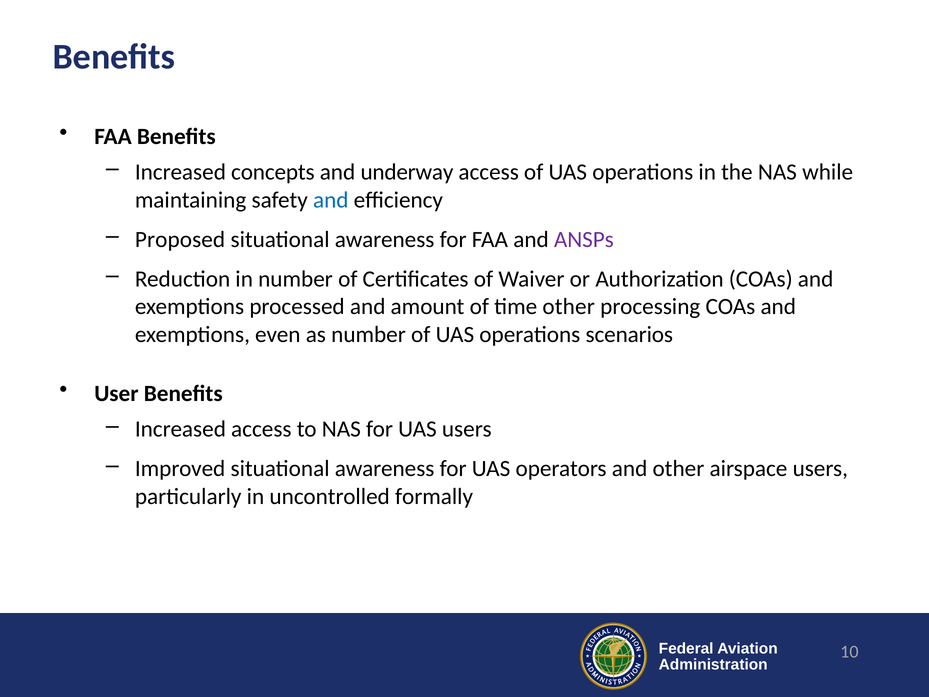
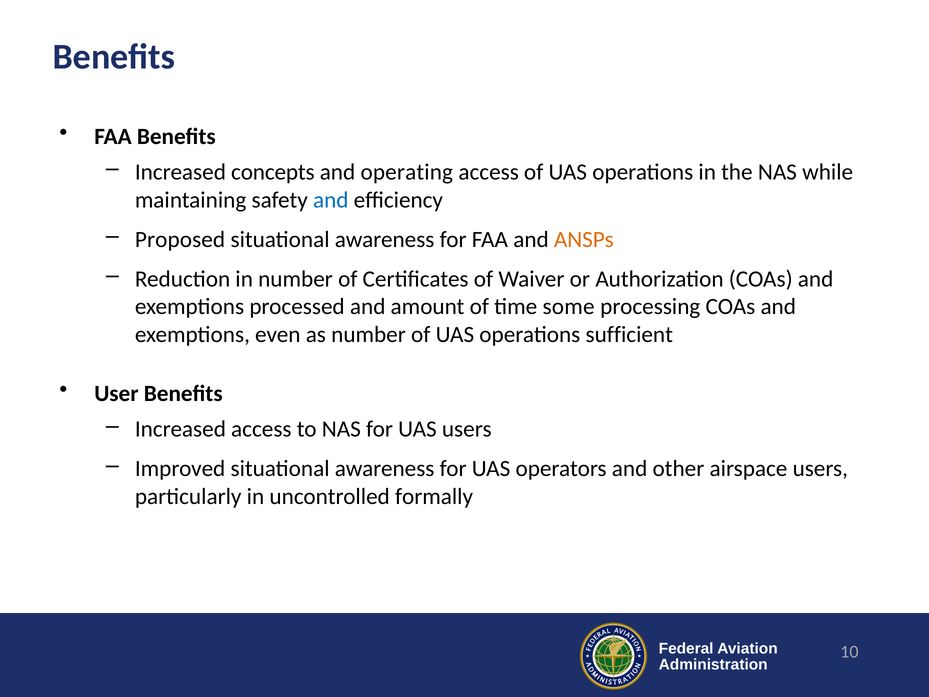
underway: underway -> operating (407, 172)
ANSPs colour: purple -> orange (584, 239)
time other: other -> some (569, 307)
scenarios: scenarios -> sufficient (629, 335)
